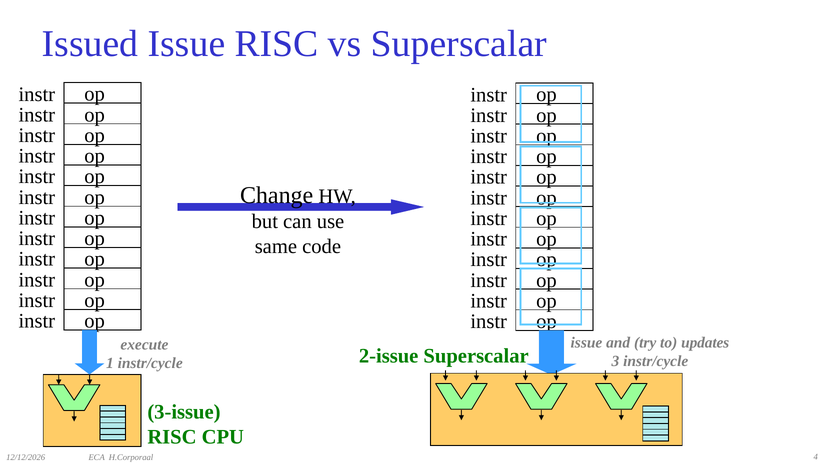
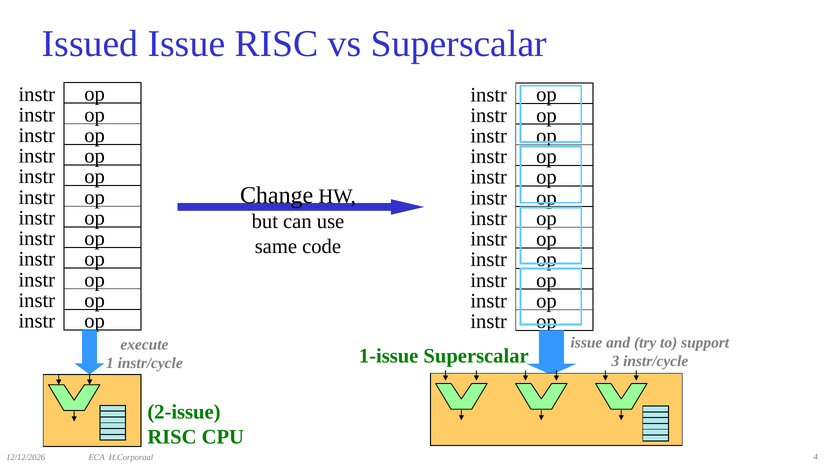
updates: updates -> support (705, 342)
2-issue: 2-issue -> 1-issue (389, 356)
3-issue: 3-issue -> 2-issue (184, 412)
